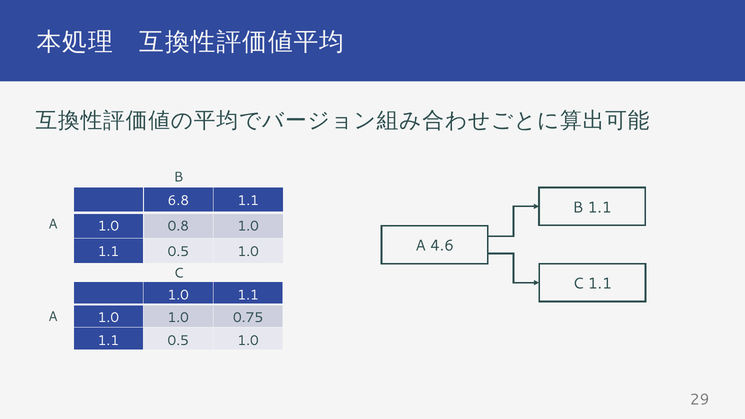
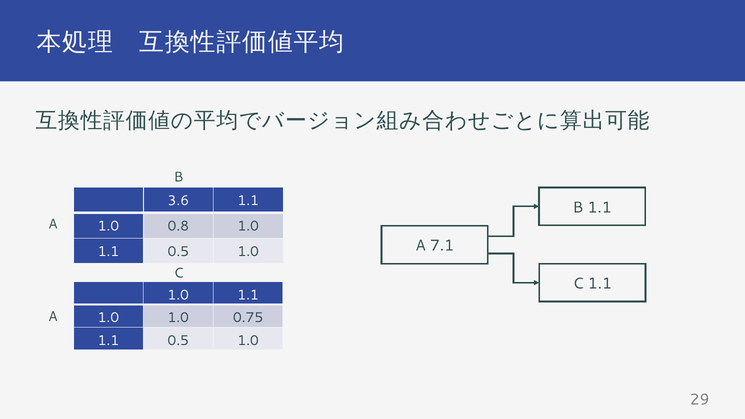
6.8: 6.8 -> 3.6 (178, 201)
4.6: 4.6 -> 7.1 (442, 246)
